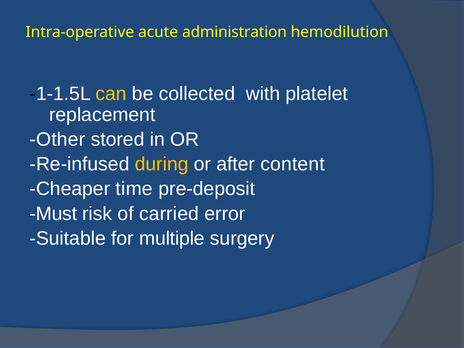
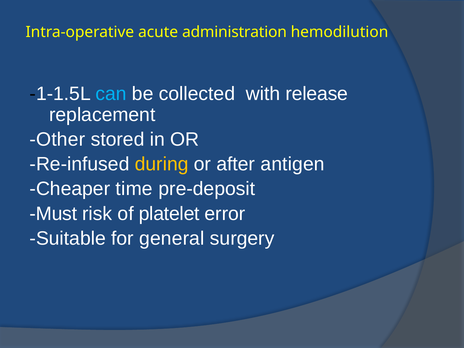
can colour: yellow -> light blue (111, 94)
platelet: platelet -> release (317, 94)
content: content -> antigen (293, 164)
carried: carried -> platelet (169, 214)
multiple: multiple -> general (172, 238)
